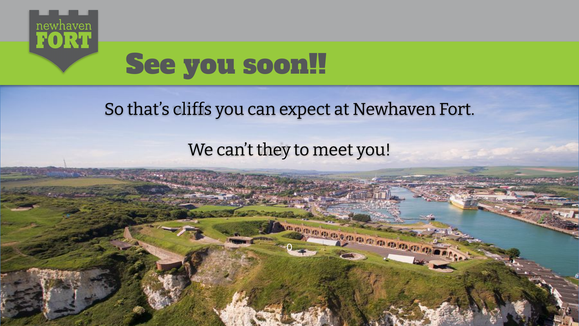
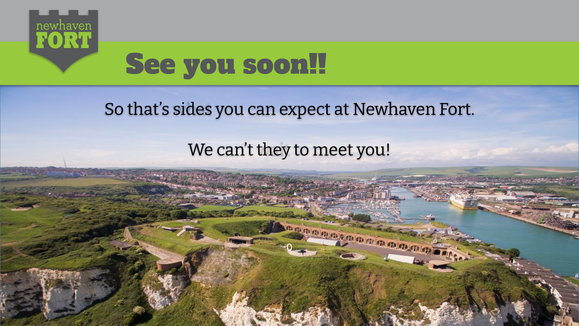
cliffs: cliffs -> sides (193, 109)
